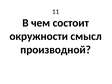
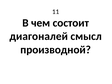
окружности: окружности -> диагоналей (39, 36)
